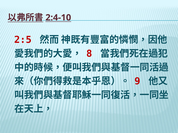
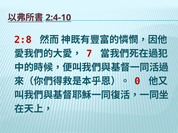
2:5: 2:5 -> 2:8 (23, 40)
8: 8 -> 7 (89, 54)
9: 9 -> 0 (137, 82)
